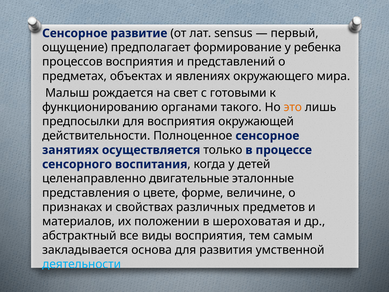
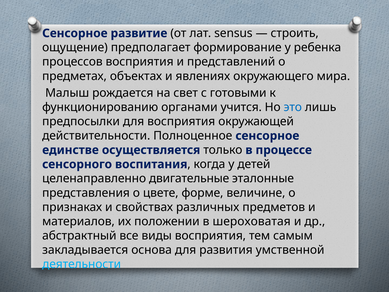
первый: первый -> строить (295, 33)
такого: такого -> учится (241, 107)
это colour: orange -> blue (293, 107)
занятиях: занятиях -> единстве (70, 150)
